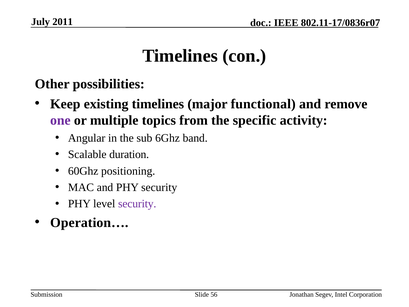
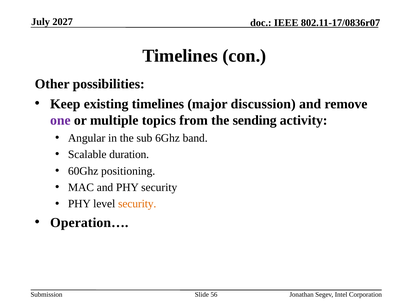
2011: 2011 -> 2027 (63, 22)
functional: functional -> discussion (263, 104)
specific: specific -> sending (255, 120)
security colour: purple -> orange (137, 204)
